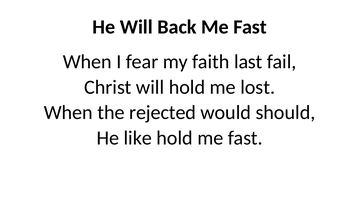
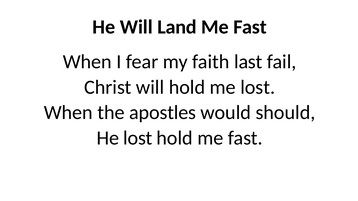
Back: Back -> Land (177, 27)
rejected: rejected -> apostles (163, 113)
He like: like -> lost (138, 138)
